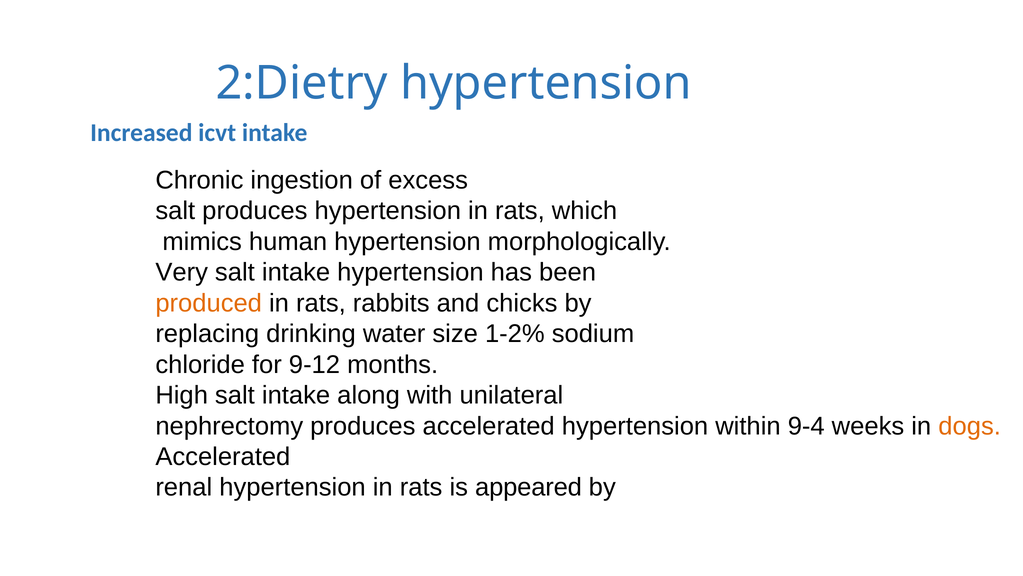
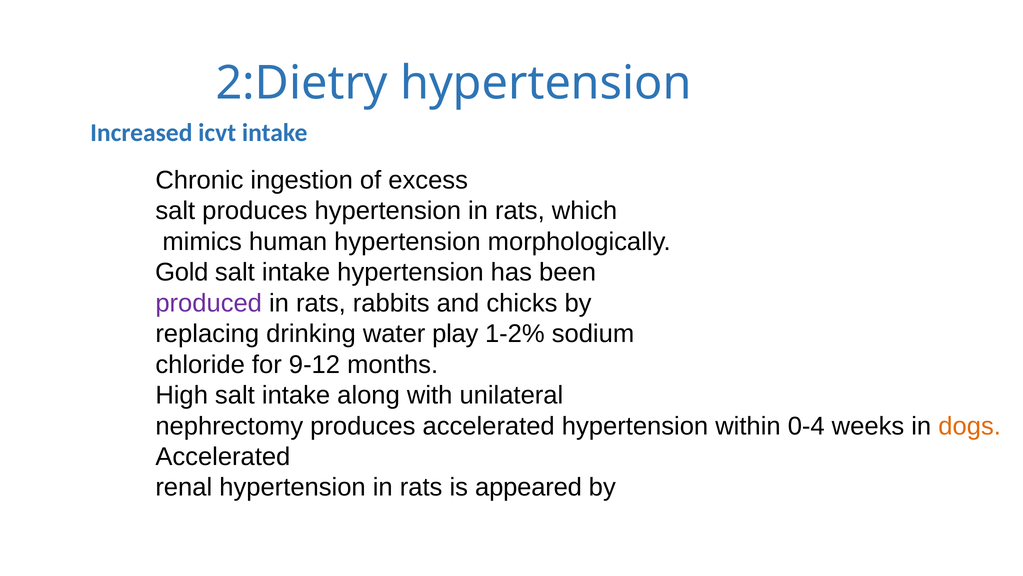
Very: Very -> Gold (182, 272)
produced colour: orange -> purple (209, 303)
size: size -> play (455, 334)
9-4: 9-4 -> 0-4 (806, 426)
